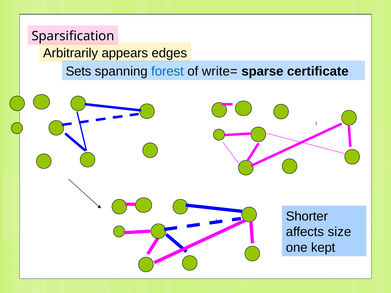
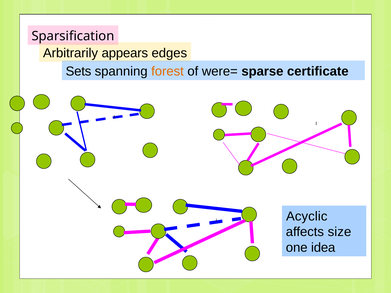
forest colour: blue -> orange (168, 71)
write=: write= -> were= (220, 71)
Shorter: Shorter -> Acyclic (307, 216)
kept: kept -> idea (323, 248)
